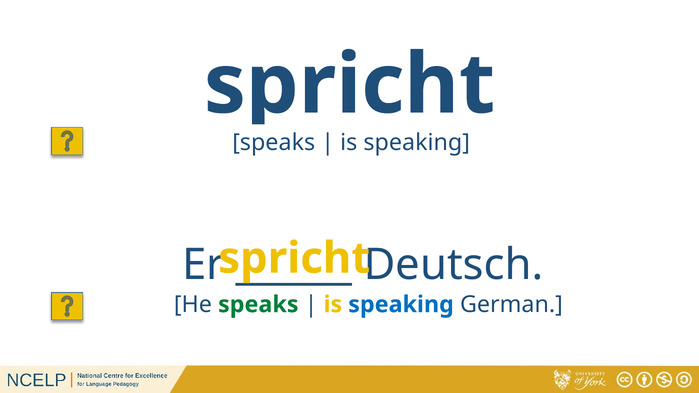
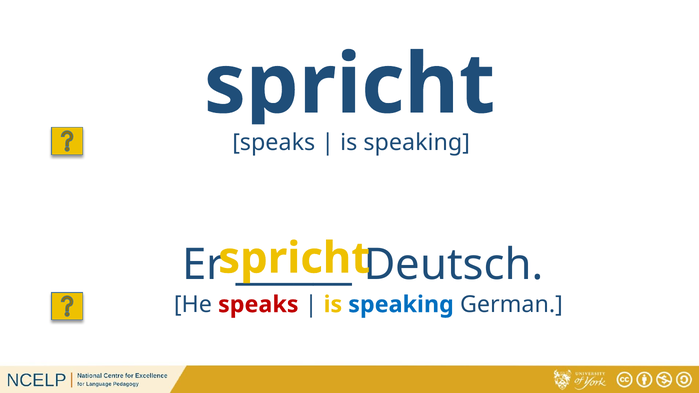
speaks colour: green -> red (258, 305)
